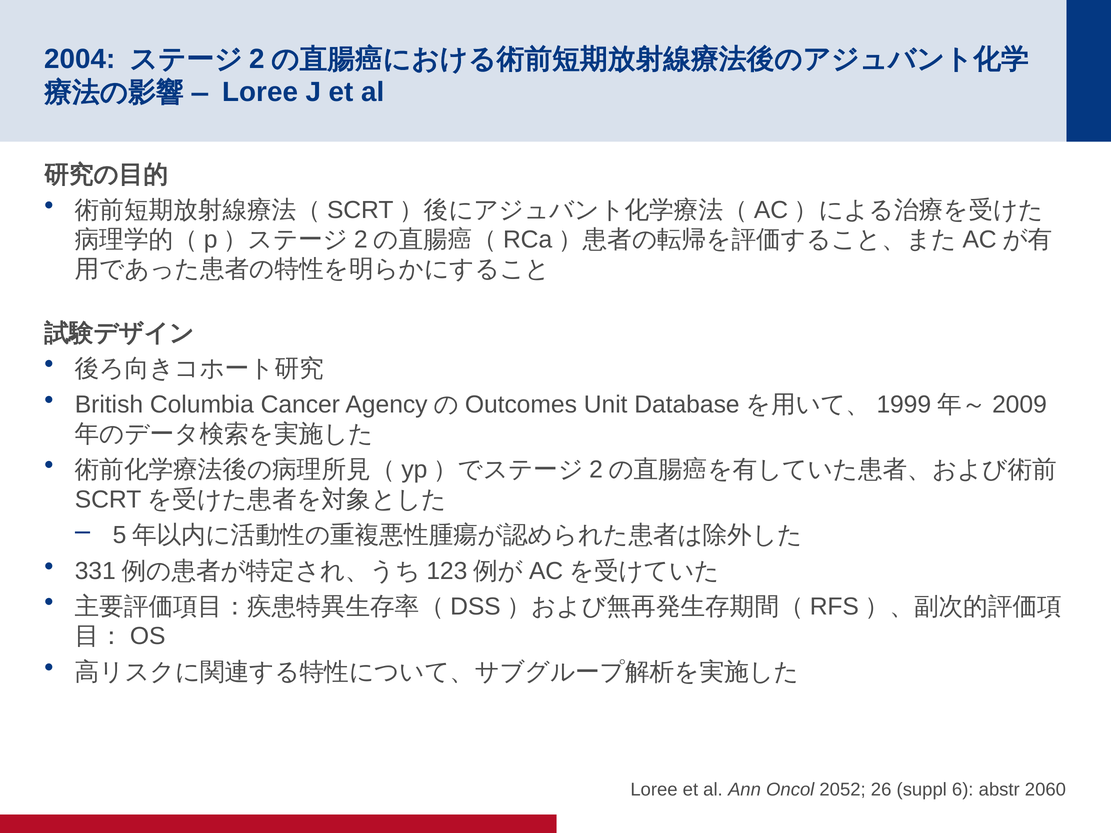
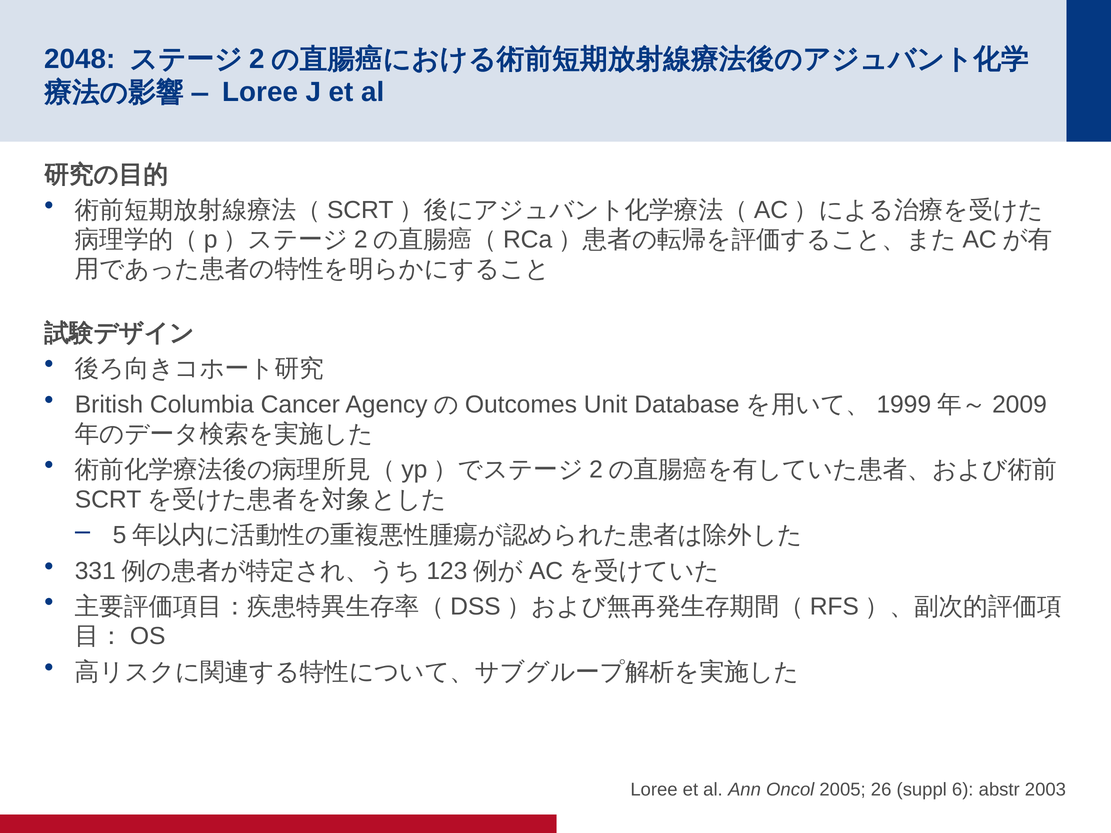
2004: 2004 -> 2048 (80, 59)
2052: 2052 -> 2005 (843, 790)
2060: 2060 -> 2003 (1045, 790)
